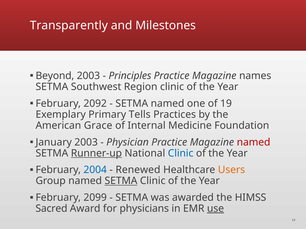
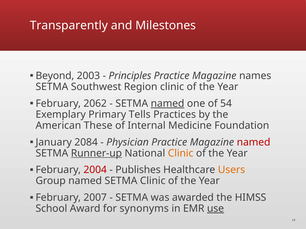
2092: 2092 -> 2062 (95, 104)
named underline: none -> present (168, 104)
19: 19 -> 54 (226, 104)
Grace: Grace -> These (98, 126)
January 2003: 2003 -> 2084 (86, 142)
Clinic colour: blue -> orange (181, 153)
2004 colour: blue -> red (95, 170)
Renewed: Renewed -> Publishes (138, 170)
SETMA underline: present -> none (121, 181)
2099: 2099 -> 2007 (95, 198)
Sacred: Sacred -> School (51, 209)
physicians: physicians -> synonyms (144, 209)
